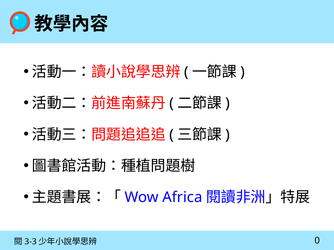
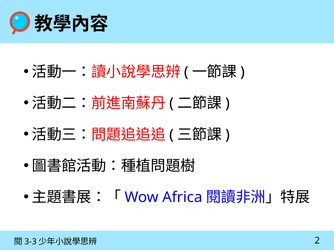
0: 0 -> 2 (317, 241)
